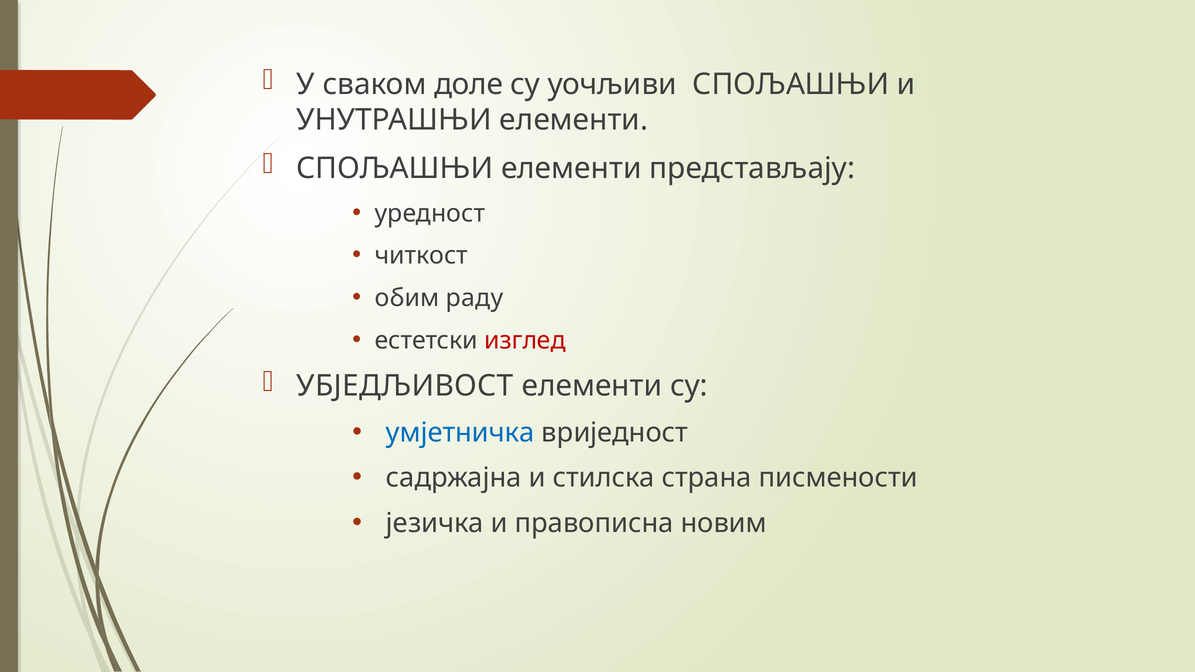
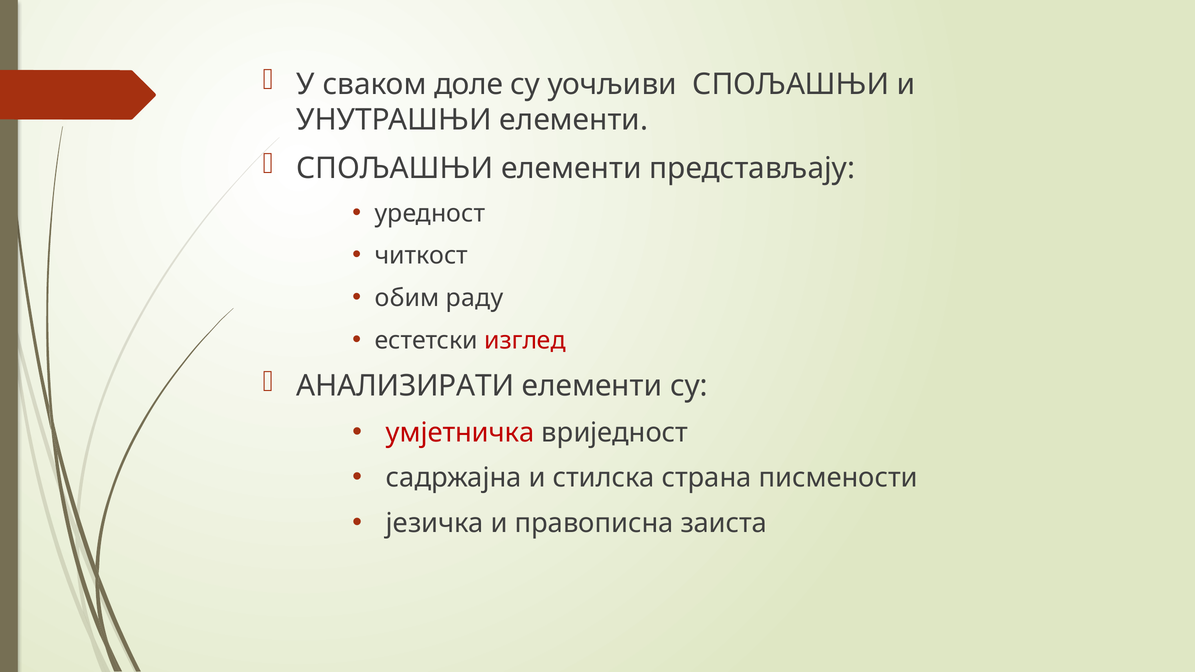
УБЈЕДЉИВОСТ: УБЈЕДЉИВОСТ -> АНАЛИЗИРАТИ (405, 386)
умјетничка colour: blue -> red (460, 433)
новим: новим -> заиста (724, 523)
